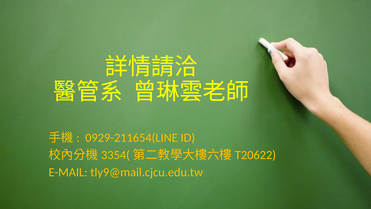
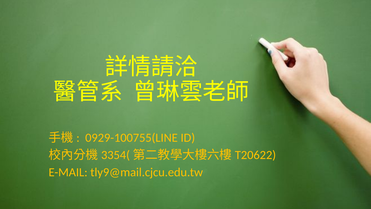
0929-211654(LINE: 0929-211654(LINE -> 0929-100755(LINE (131, 137)
